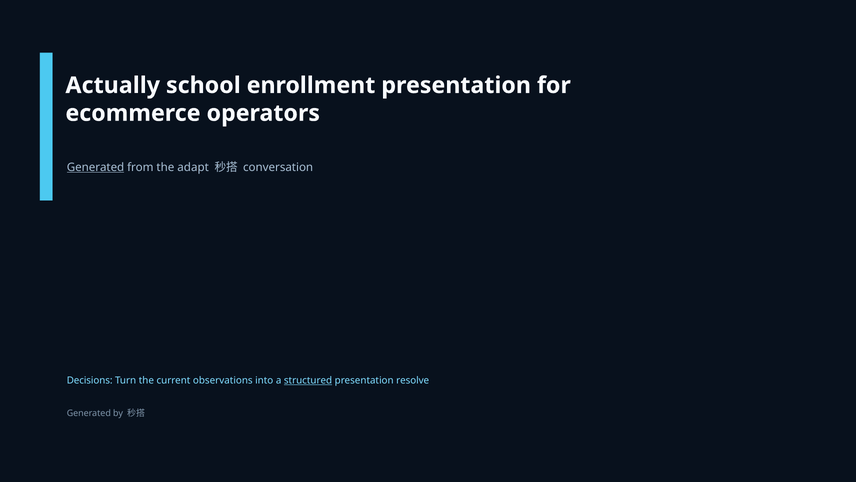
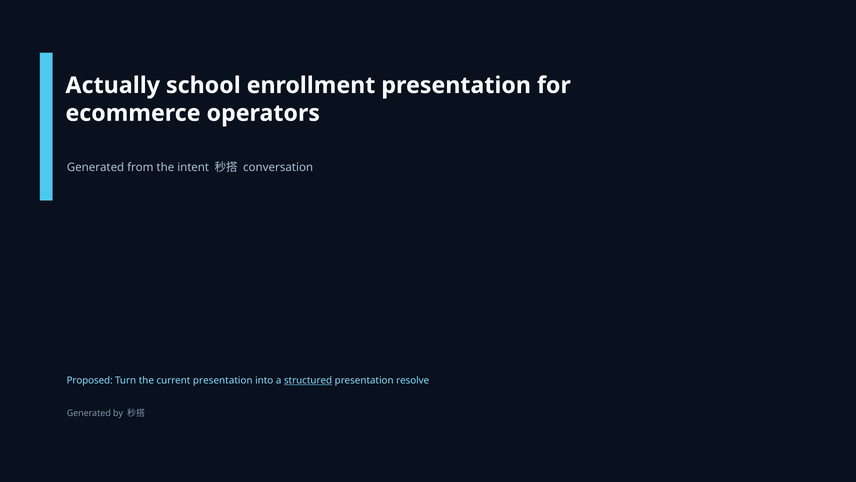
Generated underline: present -> none (96, 167)
adapt: adapt -> intent (193, 167)
Decisions: Decisions -> Proposed (90, 380)
current observations: observations -> presentation (223, 380)
